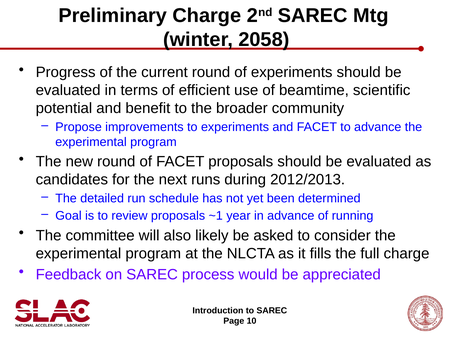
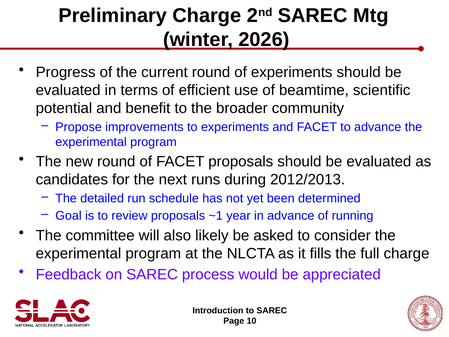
2058: 2058 -> 2026 (264, 40)
